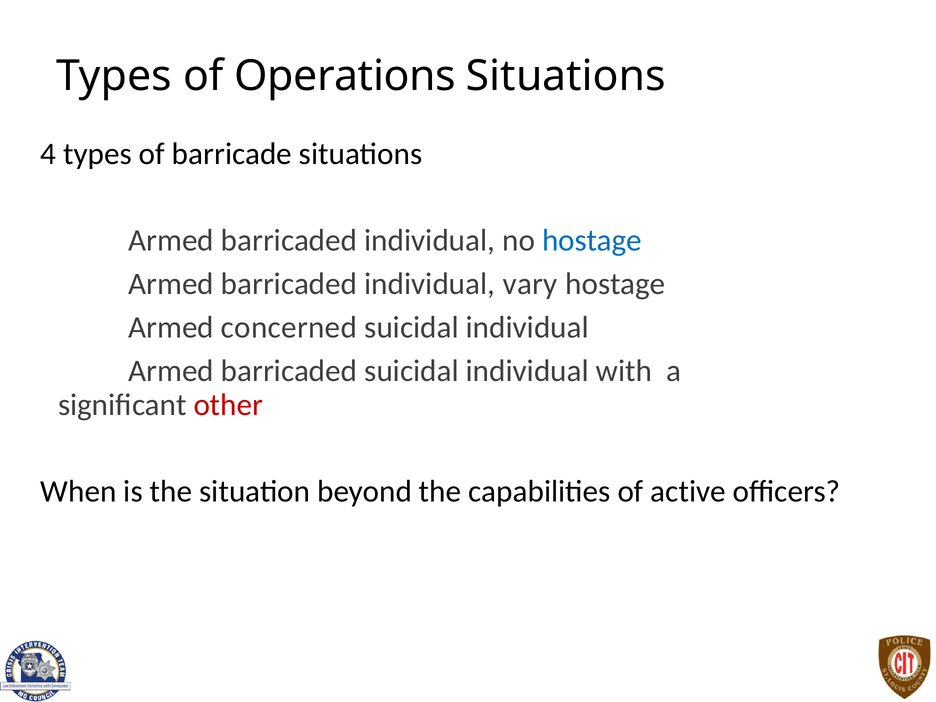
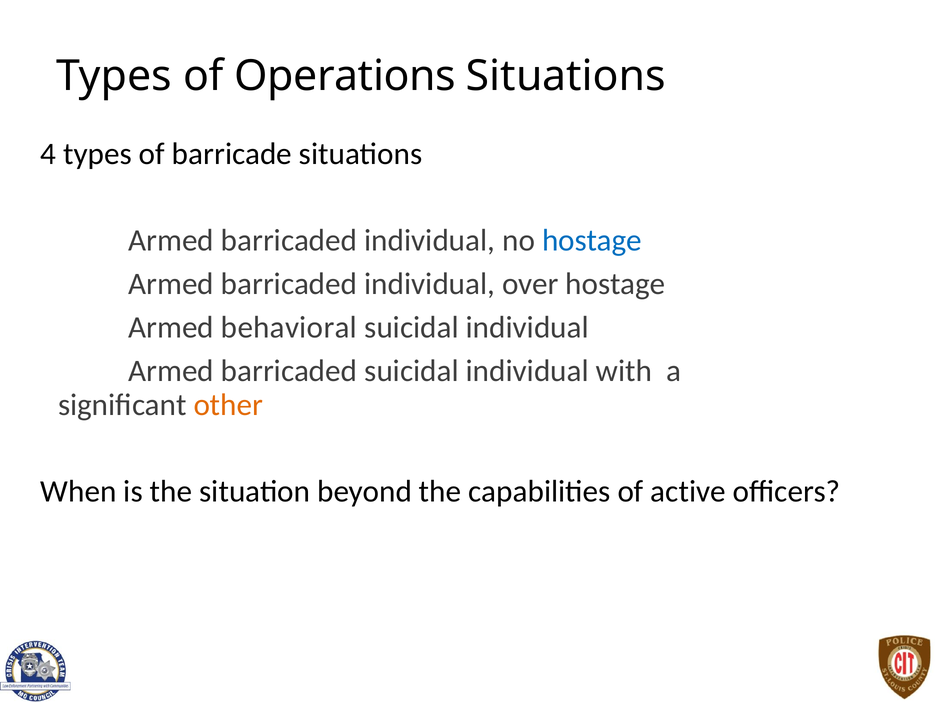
vary: vary -> over (530, 284)
concerned: concerned -> behavioral (289, 328)
other colour: red -> orange (228, 405)
